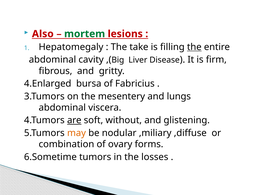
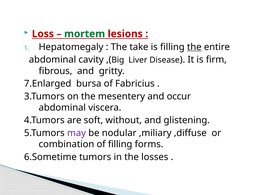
Also: Also -> Loss (43, 34)
4.Enlarged: 4.Enlarged -> 7.Enlarged (48, 84)
lungs: lungs -> occur (179, 96)
are underline: present -> none (74, 120)
may colour: orange -> purple (77, 133)
of ovary: ovary -> filling (120, 144)
